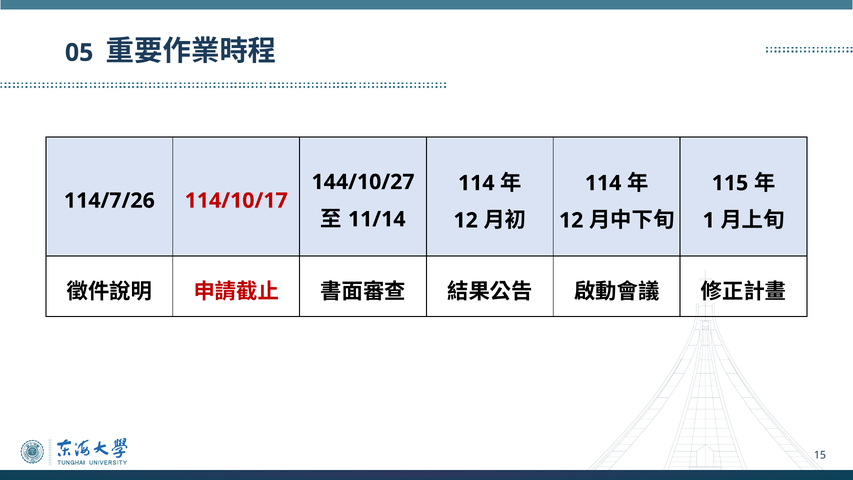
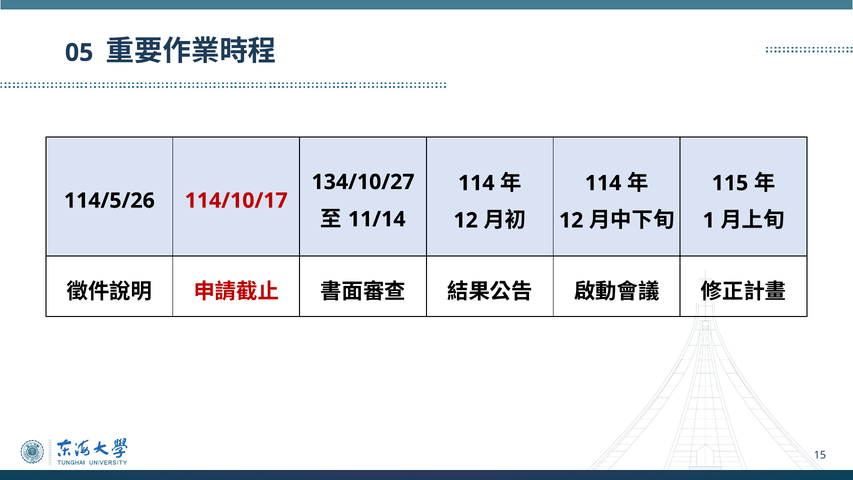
144/10/27: 144/10/27 -> 134/10/27 (363, 182)
114/7/26: 114/7/26 -> 114/5/26 (109, 201)
